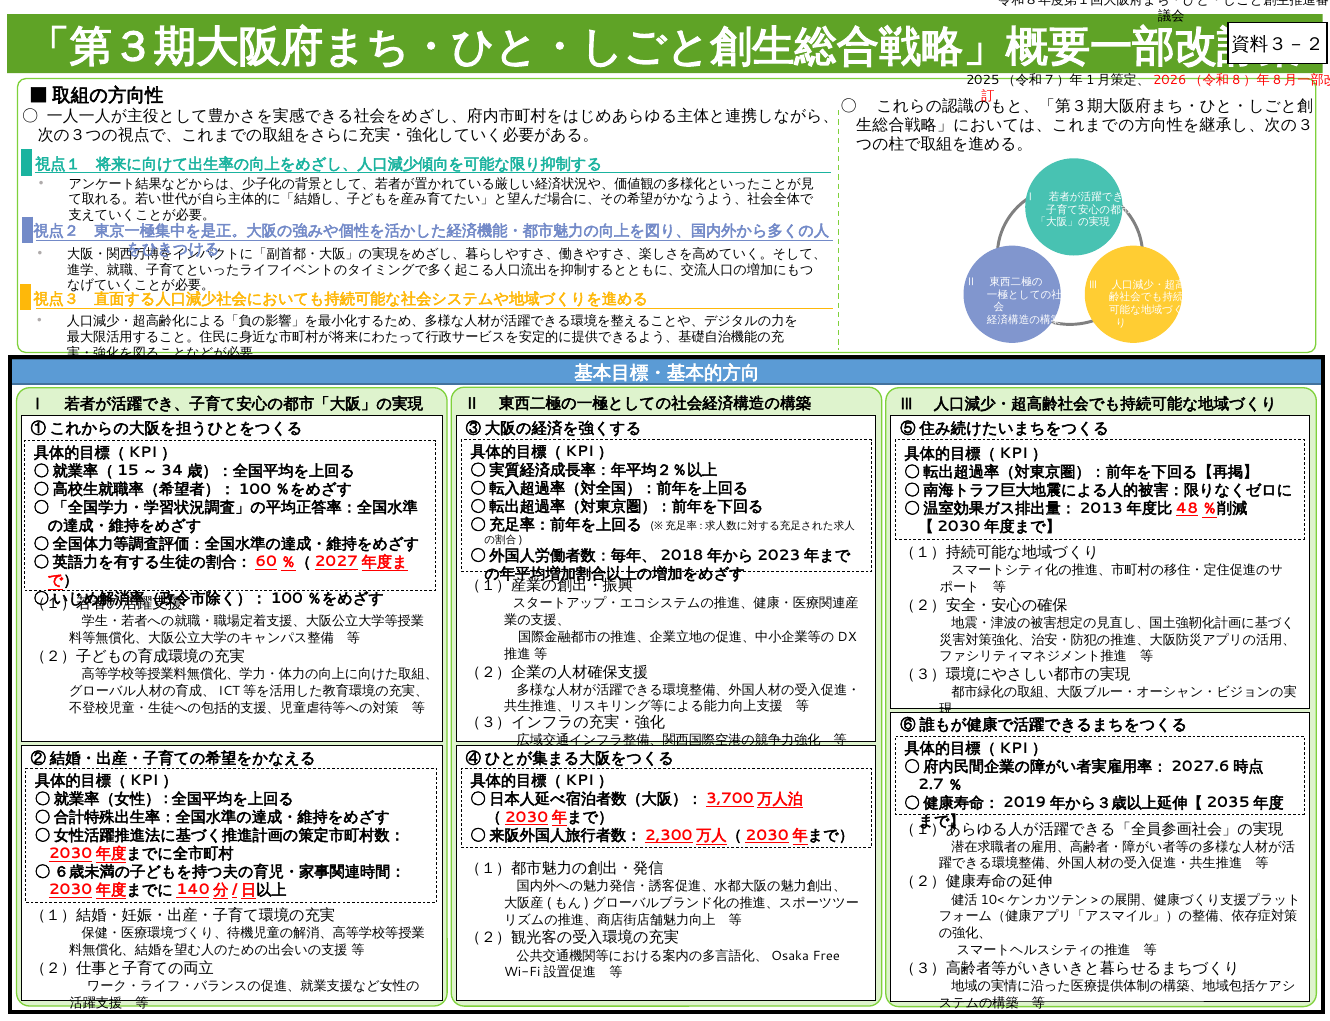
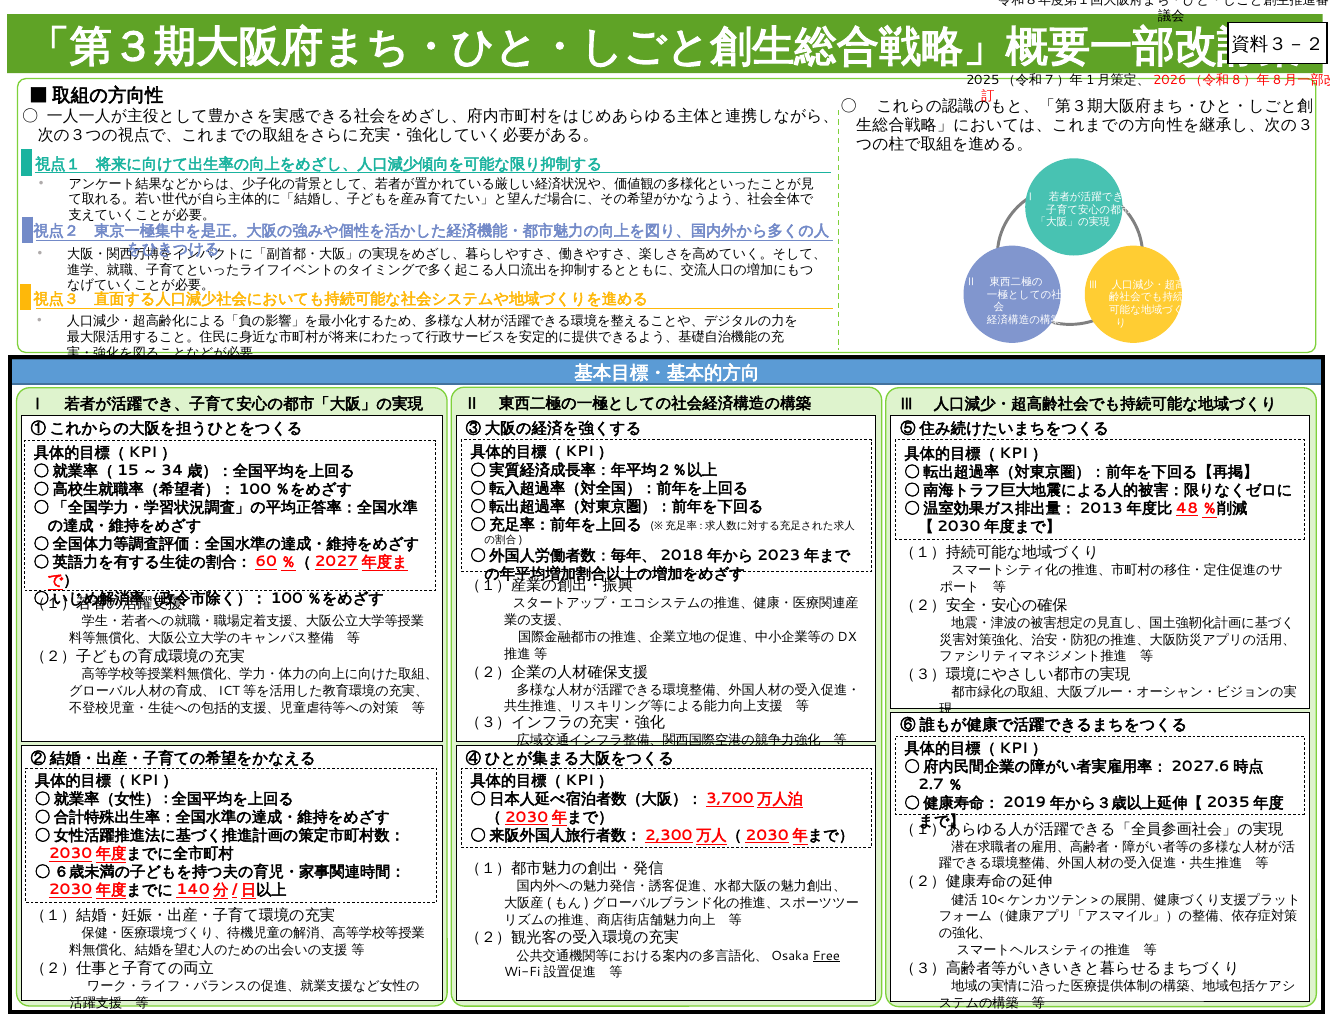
Free underline: none -> present (826, 956)
